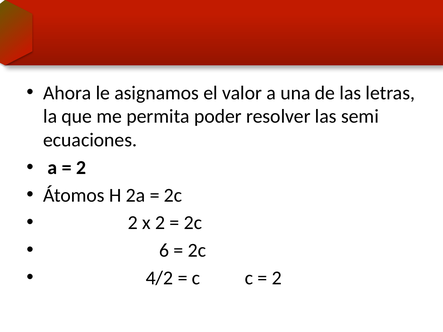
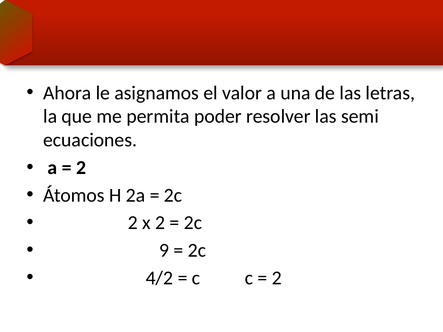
6: 6 -> 9 (164, 250)
